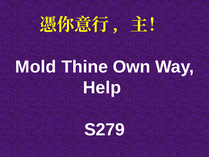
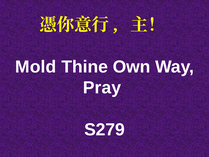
Help: Help -> Pray (102, 88)
